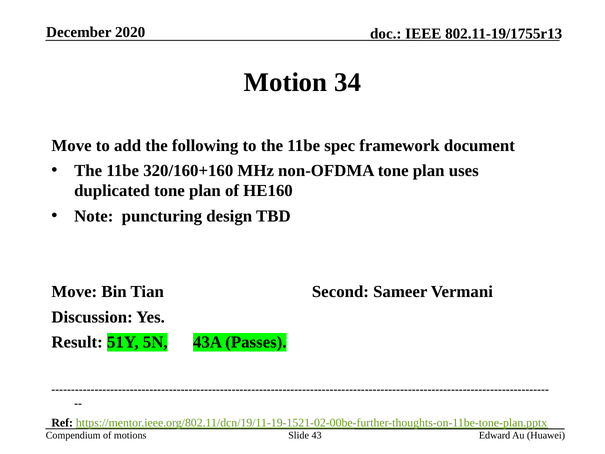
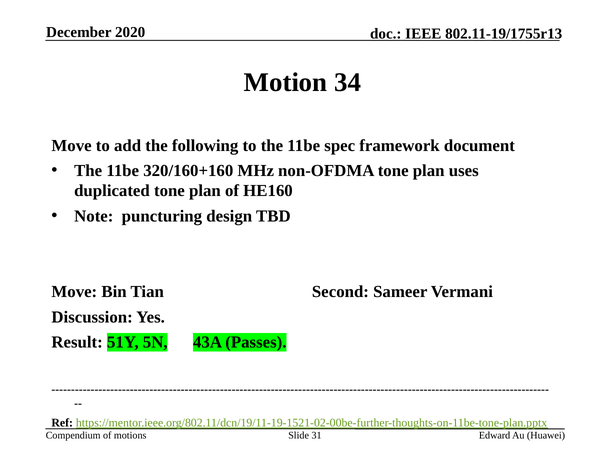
43: 43 -> 31 (317, 435)
